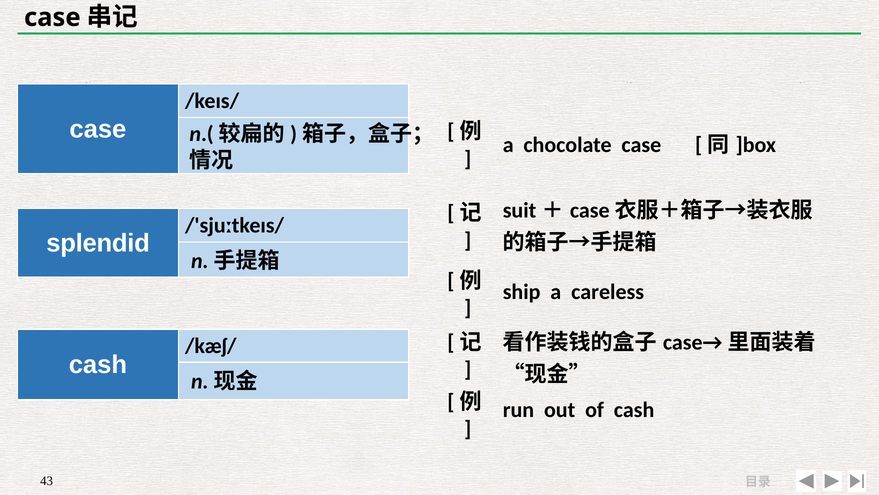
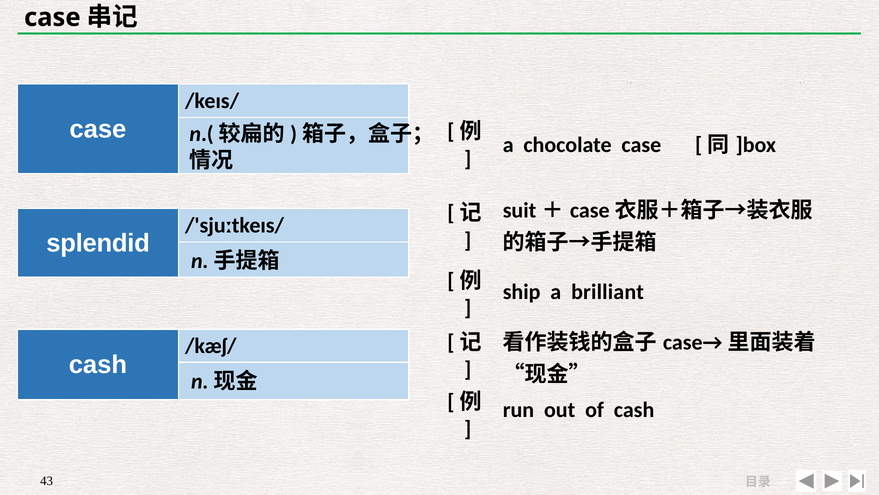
careless: careless -> brilliant (608, 292)
